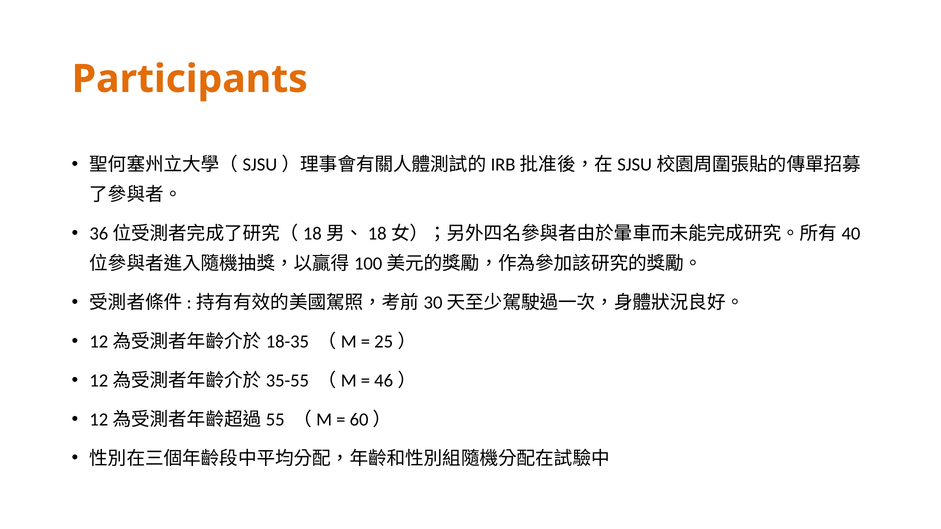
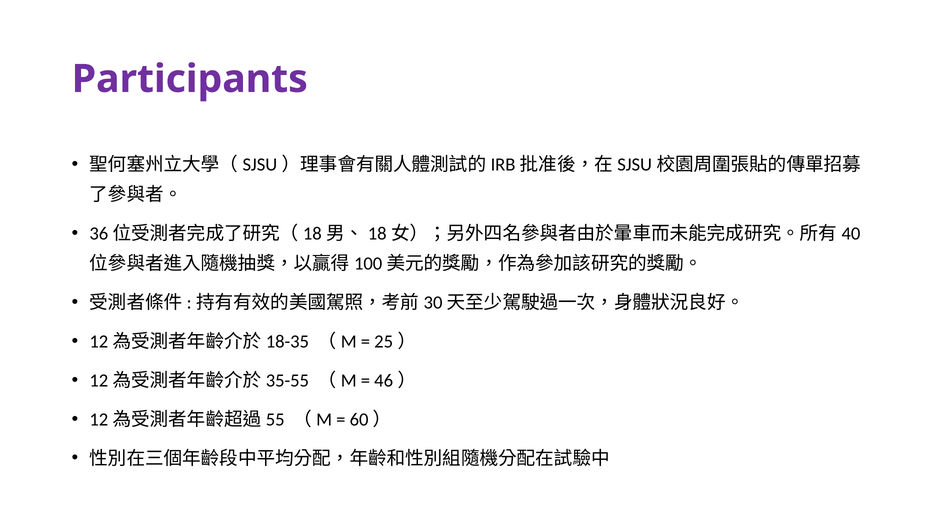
Participants colour: orange -> purple (190, 79)
